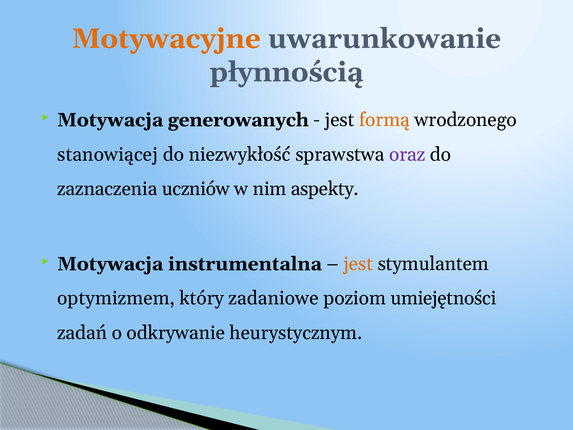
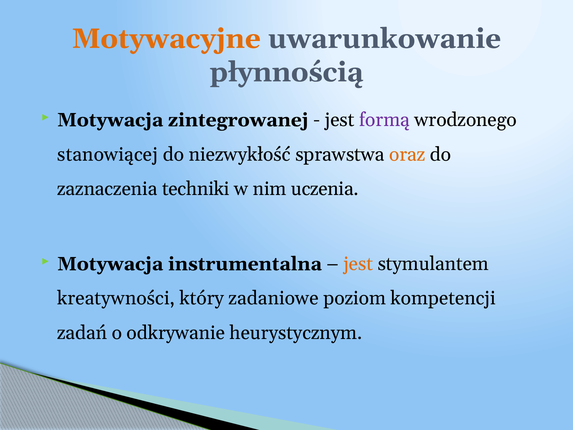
generowanych: generowanych -> zintegrowanej (238, 120)
formą colour: orange -> purple (384, 120)
oraz colour: purple -> orange (407, 154)
uczniów: uczniów -> techniki (196, 189)
aspekty: aspekty -> uczenia (325, 189)
optymizmem: optymizmem -> kreatywności (116, 298)
umiejętności: umiejętności -> kompetencji (443, 298)
